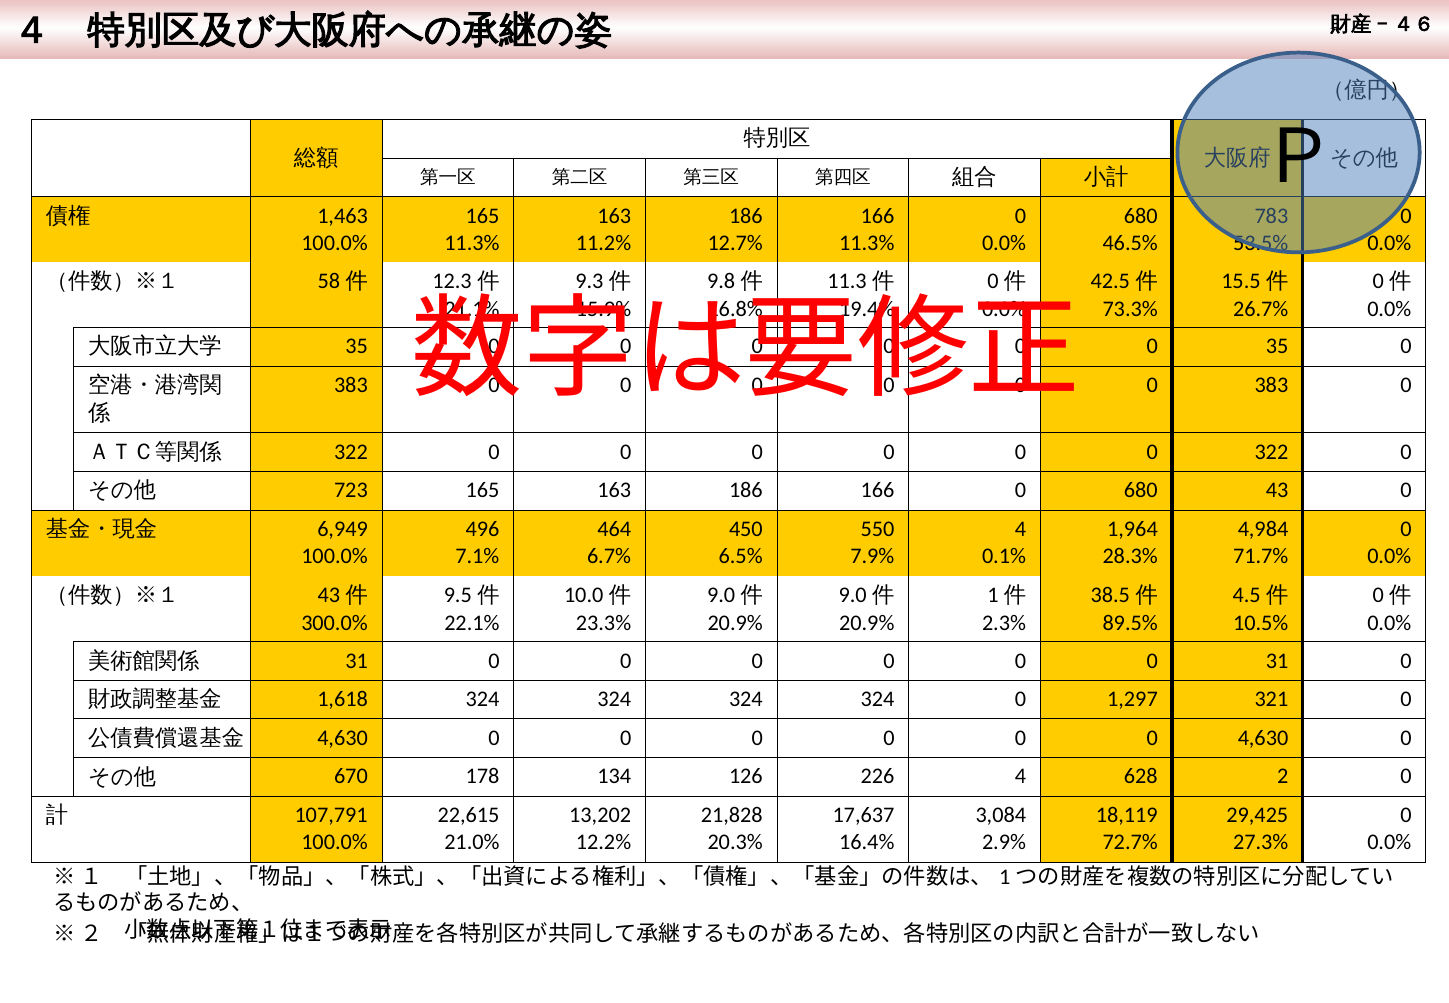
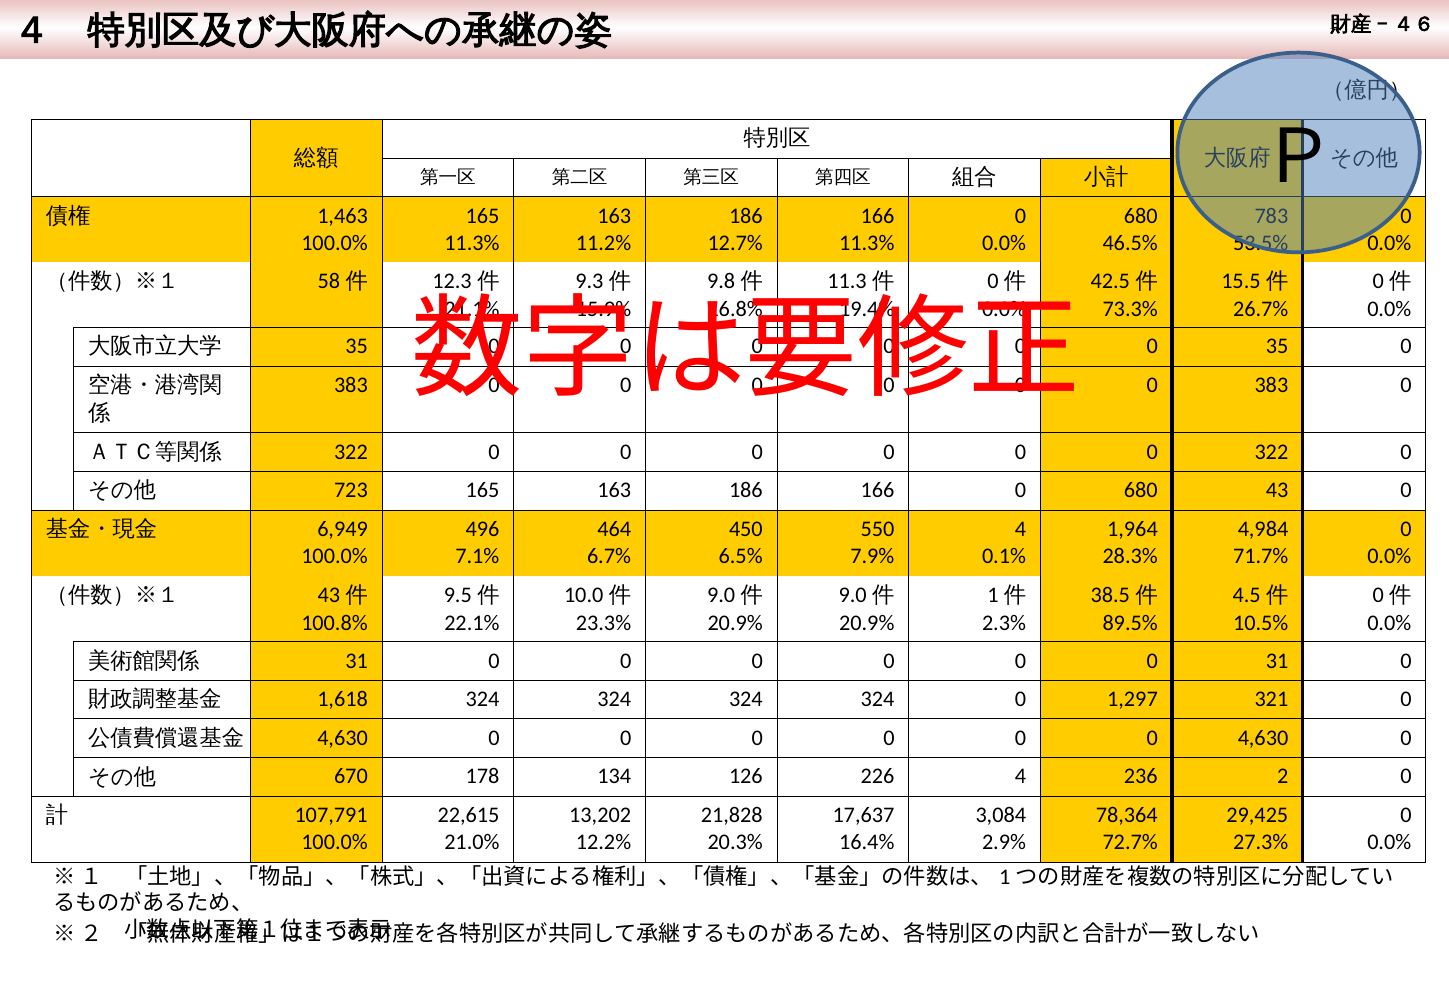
300.0%: 300.0% -> 100.8% (334, 623)
628: 628 -> 236 (1141, 777)
18,119: 18,119 -> 78,364 (1127, 815)
